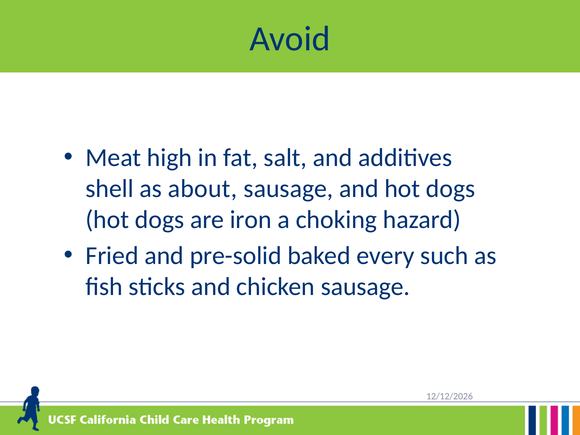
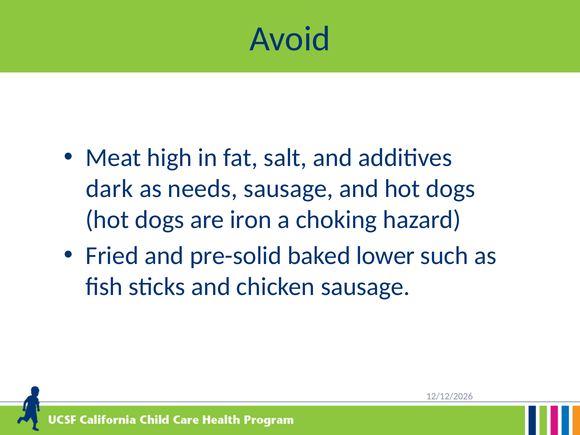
shell: shell -> dark (109, 189)
about: about -> needs (203, 189)
every: every -> lower (386, 256)
